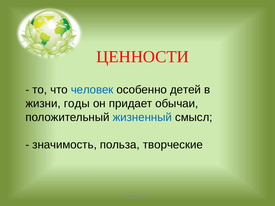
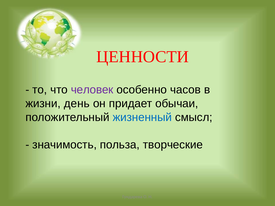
человек colour: blue -> purple (92, 90)
детей: детей -> часов (185, 90)
годы: годы -> день (77, 104)
